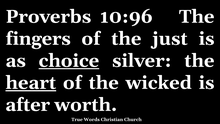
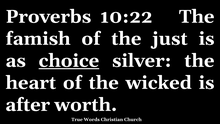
10:96: 10:96 -> 10:22 (126, 17)
fingers: fingers -> famish (38, 39)
heart underline: present -> none (31, 83)
